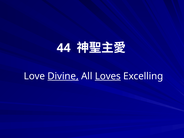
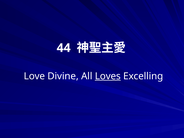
Divine underline: present -> none (63, 76)
